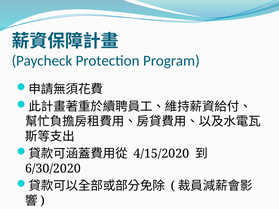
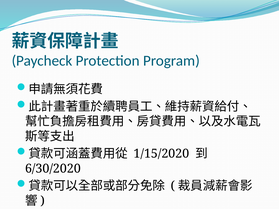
4/15/2020: 4/15/2020 -> 1/15/2020 (161, 154)
